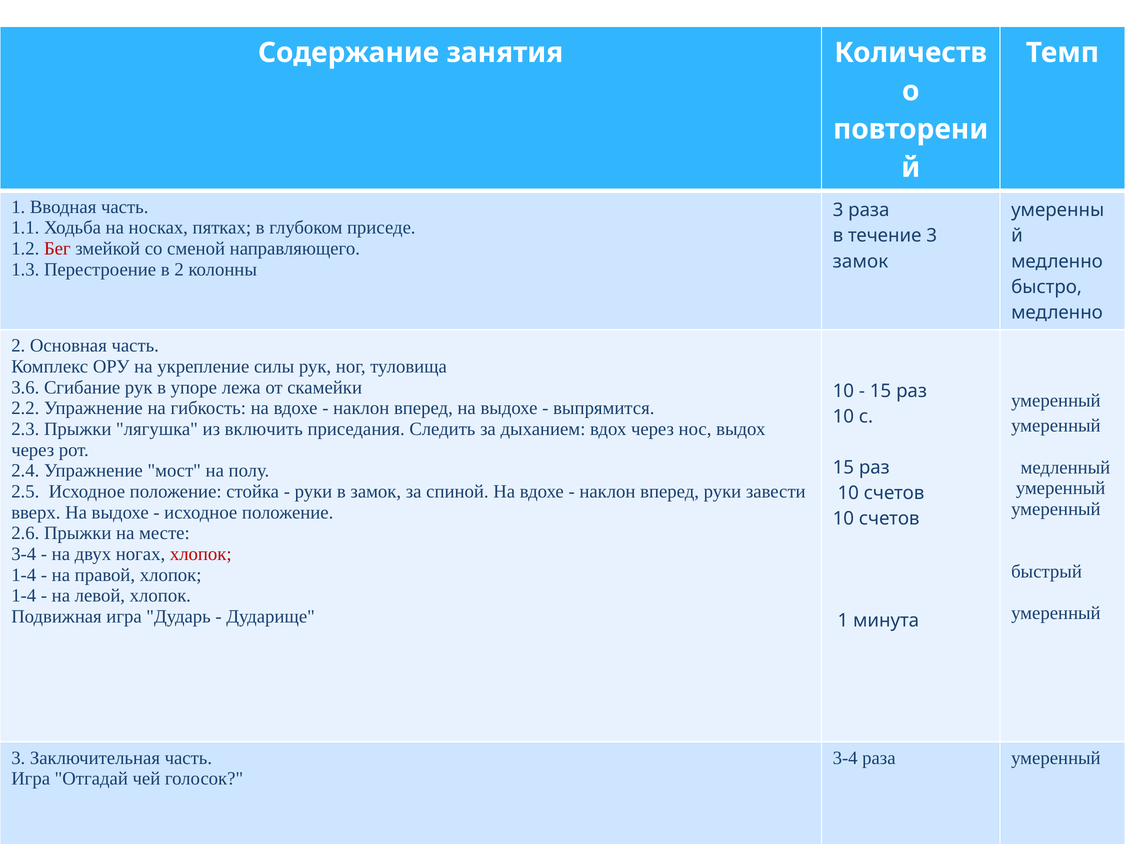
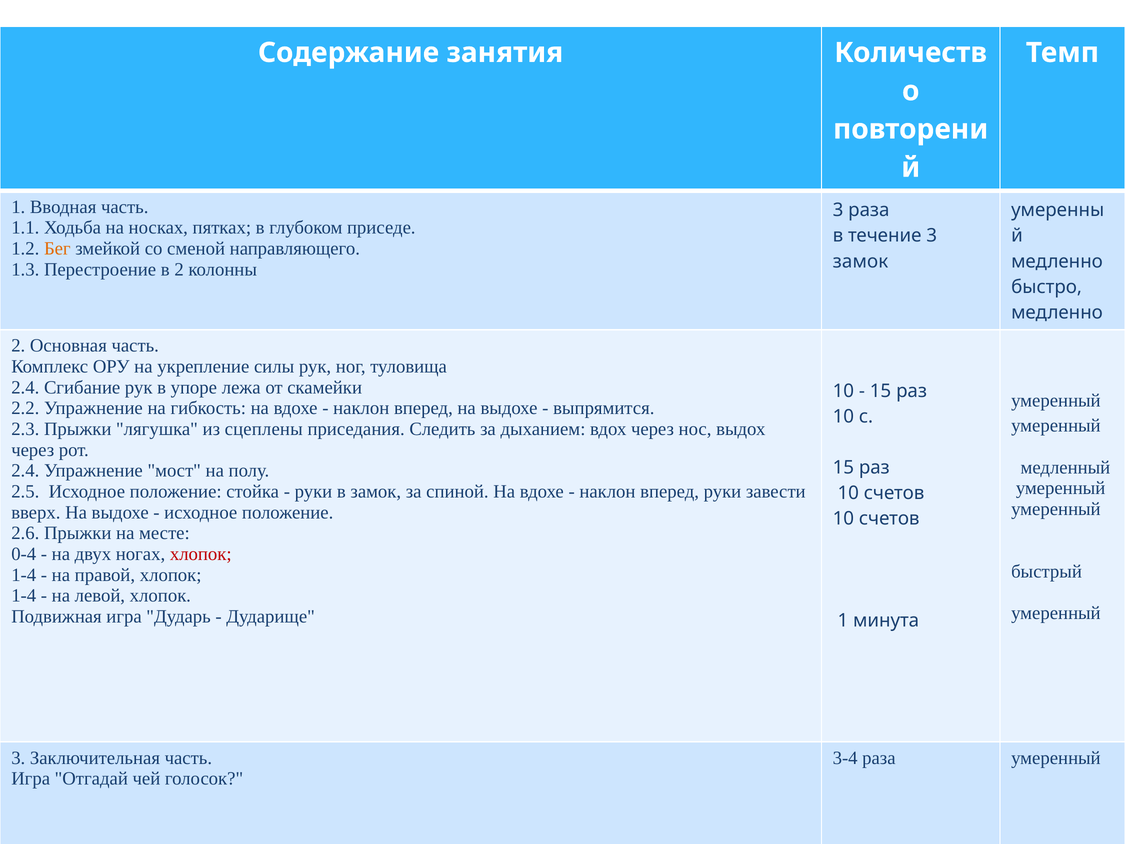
Бег colour: red -> orange (57, 248)
3.6: 3.6 -> 2.4 (25, 387)
включить: включить -> сцеплены (264, 429)
3-4: 3-4 -> 0-4 (24, 554)
